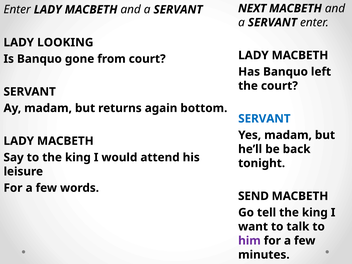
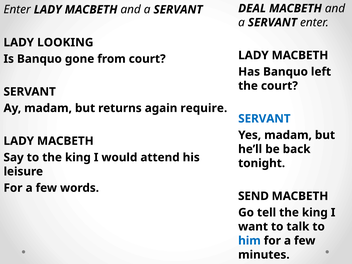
NEXT: NEXT -> DEAL (252, 8)
bottom: bottom -> require (204, 108)
him colour: purple -> blue (249, 241)
